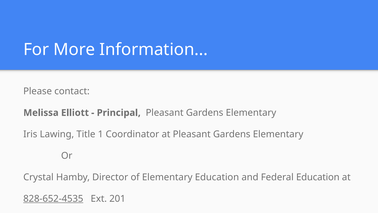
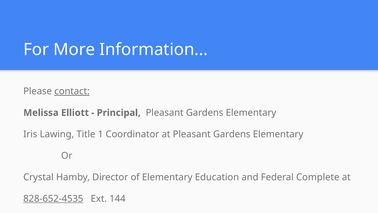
contact underline: none -> present (72, 91)
Federal Education: Education -> Complete (318, 177)
201: 201 -> 144 (117, 198)
